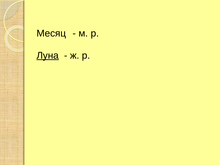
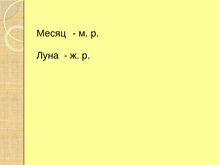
Луна underline: present -> none (48, 55)
